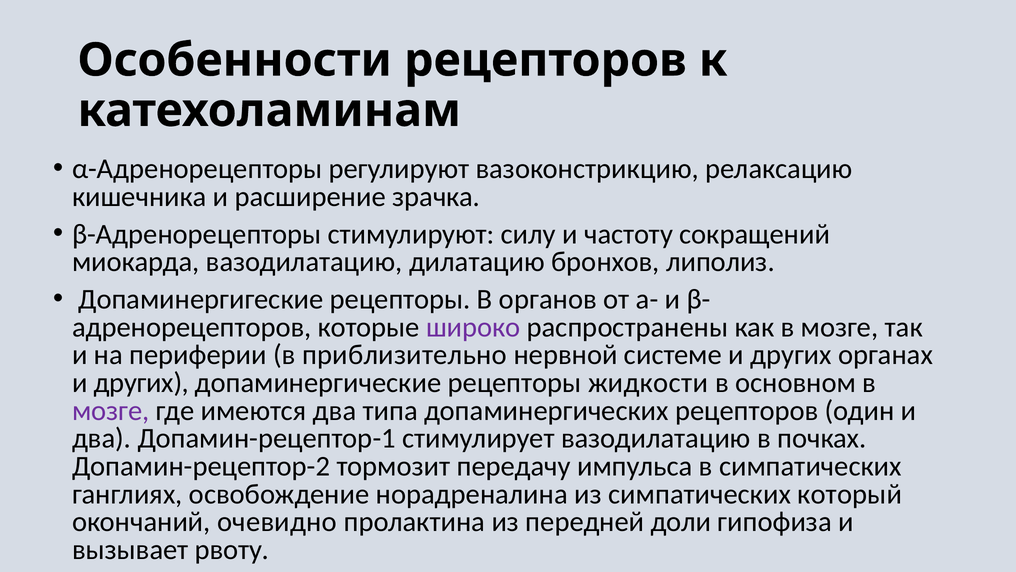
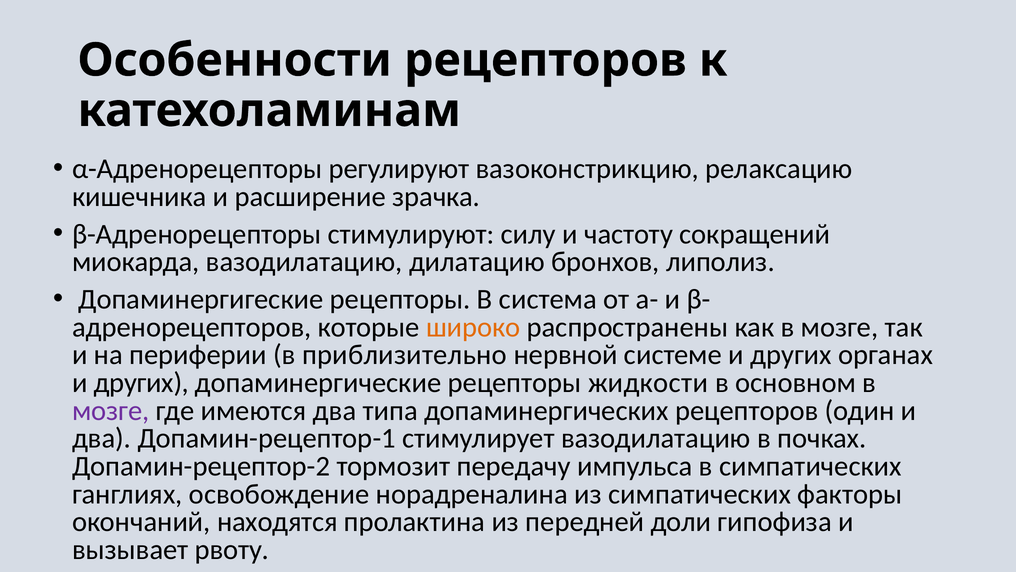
органов: органов -> система (548, 299)
широко colour: purple -> orange (473, 327)
который: который -> факторы (850, 494)
очевидно: очевидно -> находятся (277, 521)
